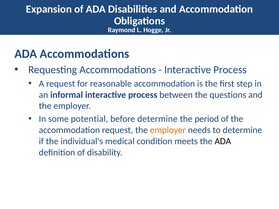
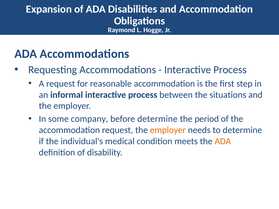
questions: questions -> situations (228, 95)
potential: potential -> company (90, 119)
ADA colour: black -> orange (223, 141)
